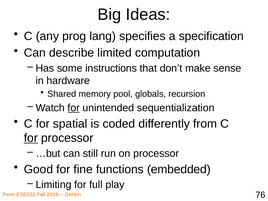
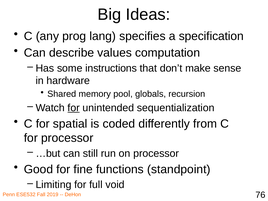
limited: limited -> values (115, 53)
for underline: present -> none (31, 138)
embedded: embedded -> standpoint (179, 169)
play: play -> void (115, 185)
